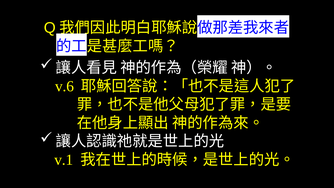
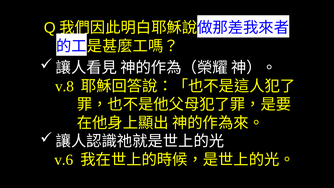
v.6: v.6 -> v.8 (64, 86)
v.1: v.1 -> v.6 (64, 160)
